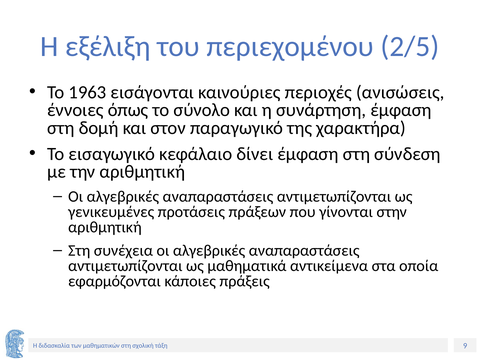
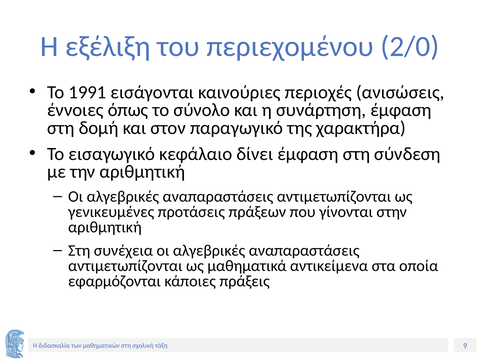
2/5: 2/5 -> 2/0 (410, 46)
1963: 1963 -> 1991 (88, 92)
